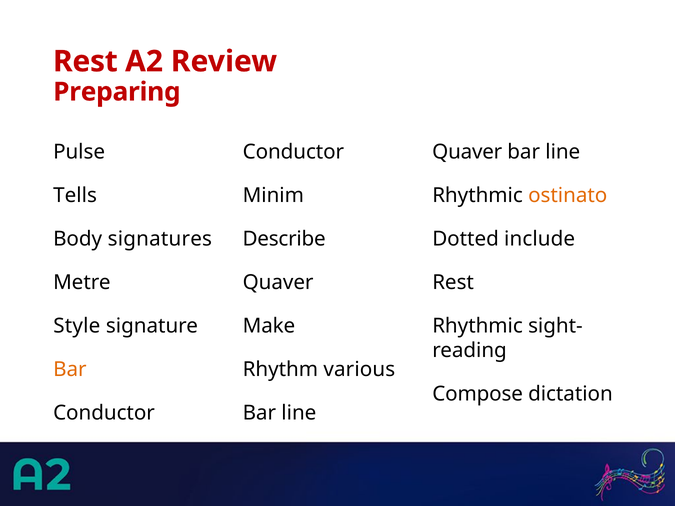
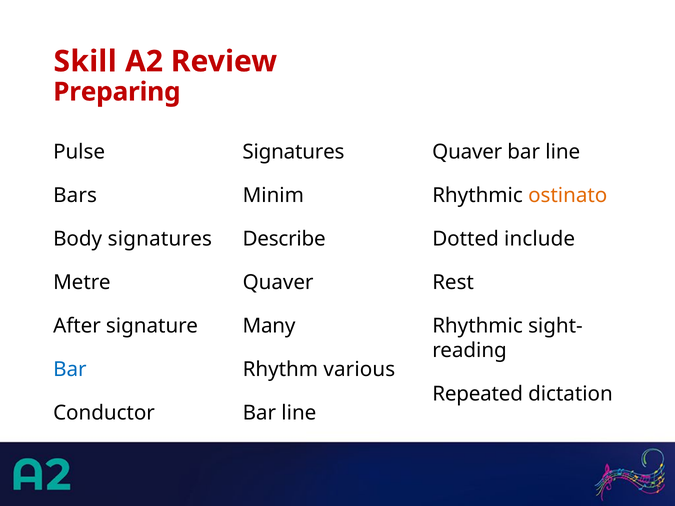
Rest: Rest -> Skill (85, 62)
Conductor: Conductor -> Signatures (293, 152)
Tells: Tells -> Bars (75, 195)
Style: Style -> After (77, 326)
Make: Make -> Many (269, 326)
Bar colour: orange -> blue (70, 369)
Compose: Compose -> Repeated (478, 394)
